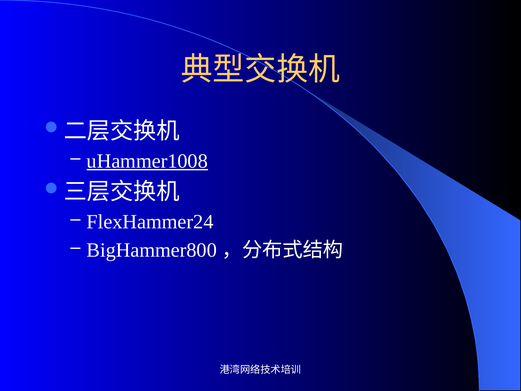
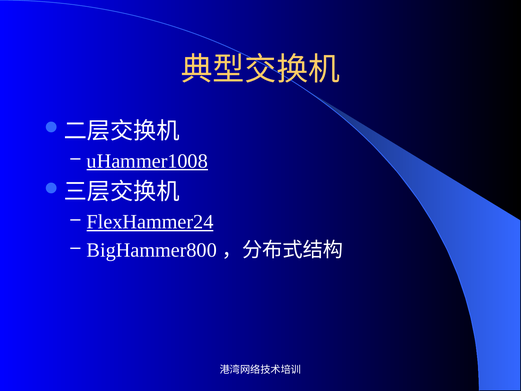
FlexHammer24 underline: none -> present (150, 222)
